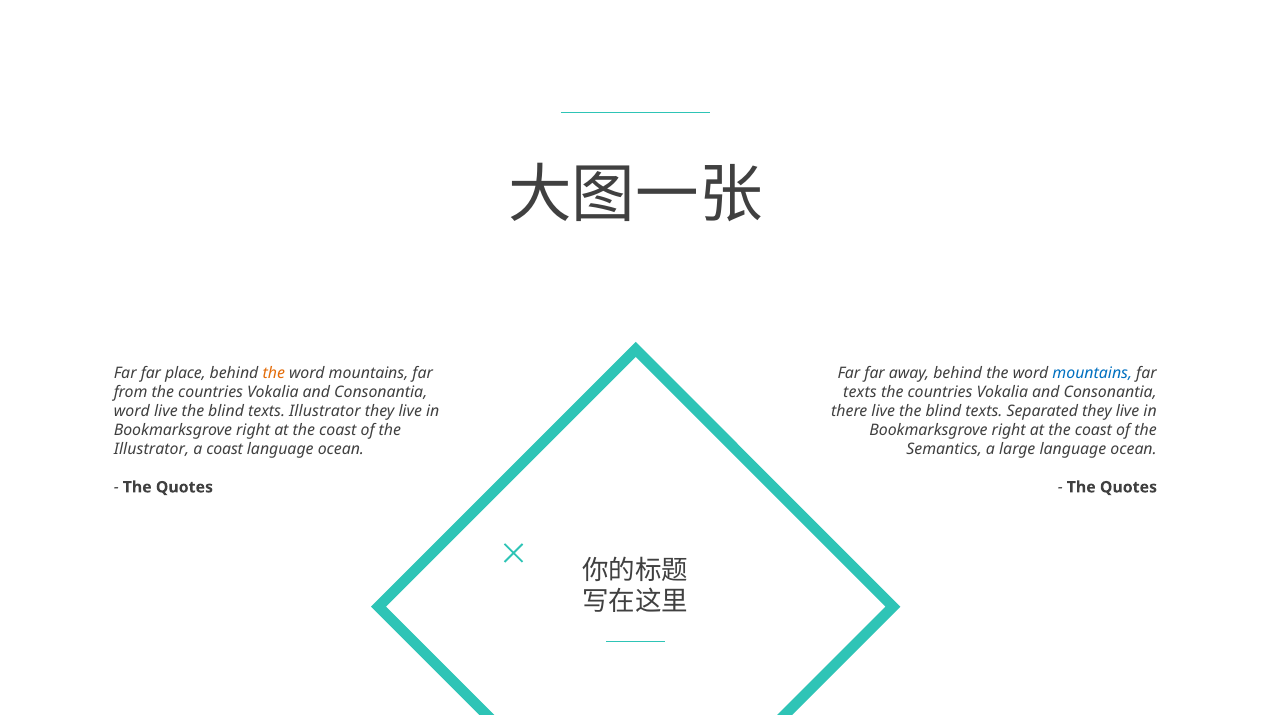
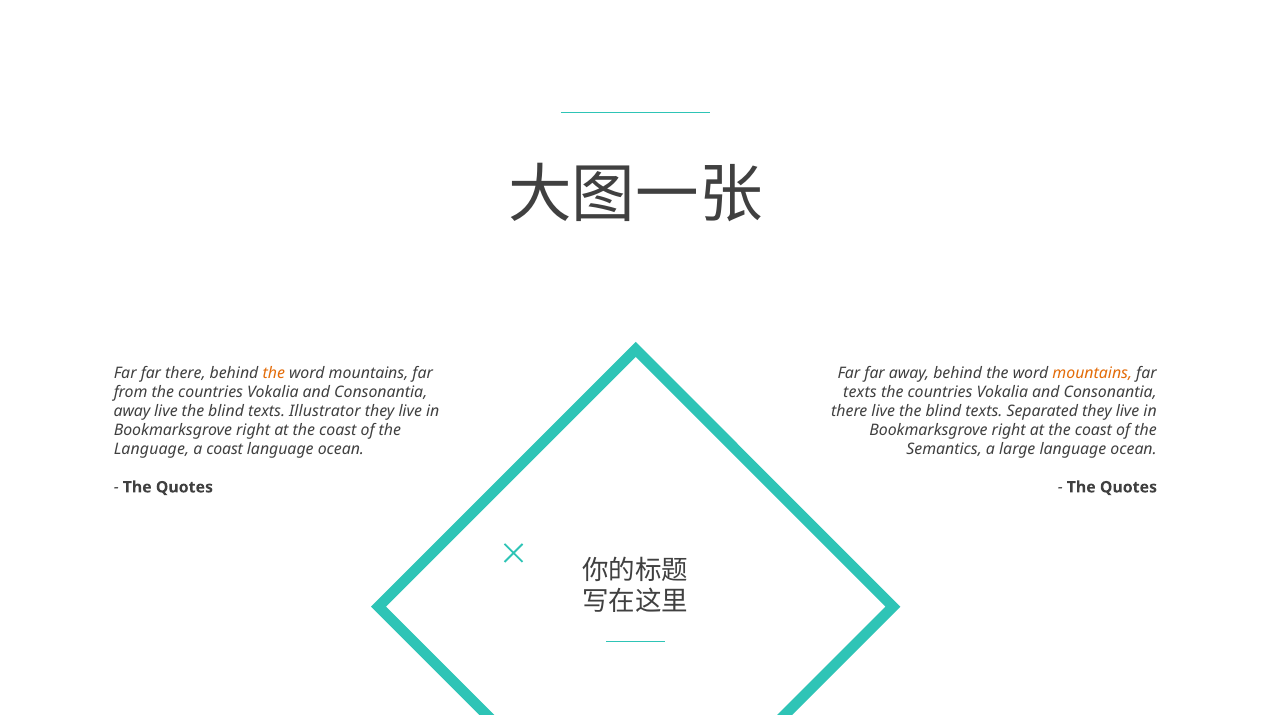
far place: place -> there (185, 373)
mountains colour: blue -> orange (1092, 373)
word: word -> away (132, 411)
Illustrator: Illustrator -> Language (151, 449)
